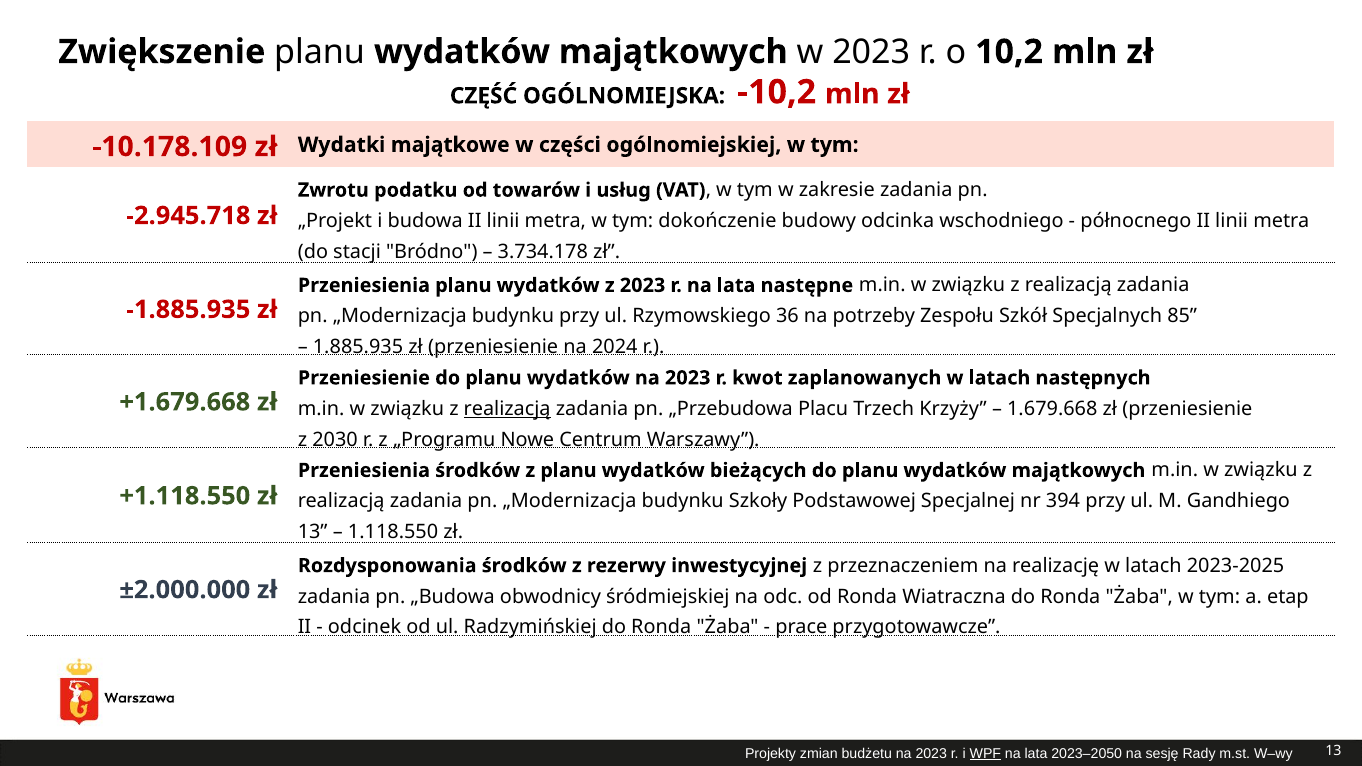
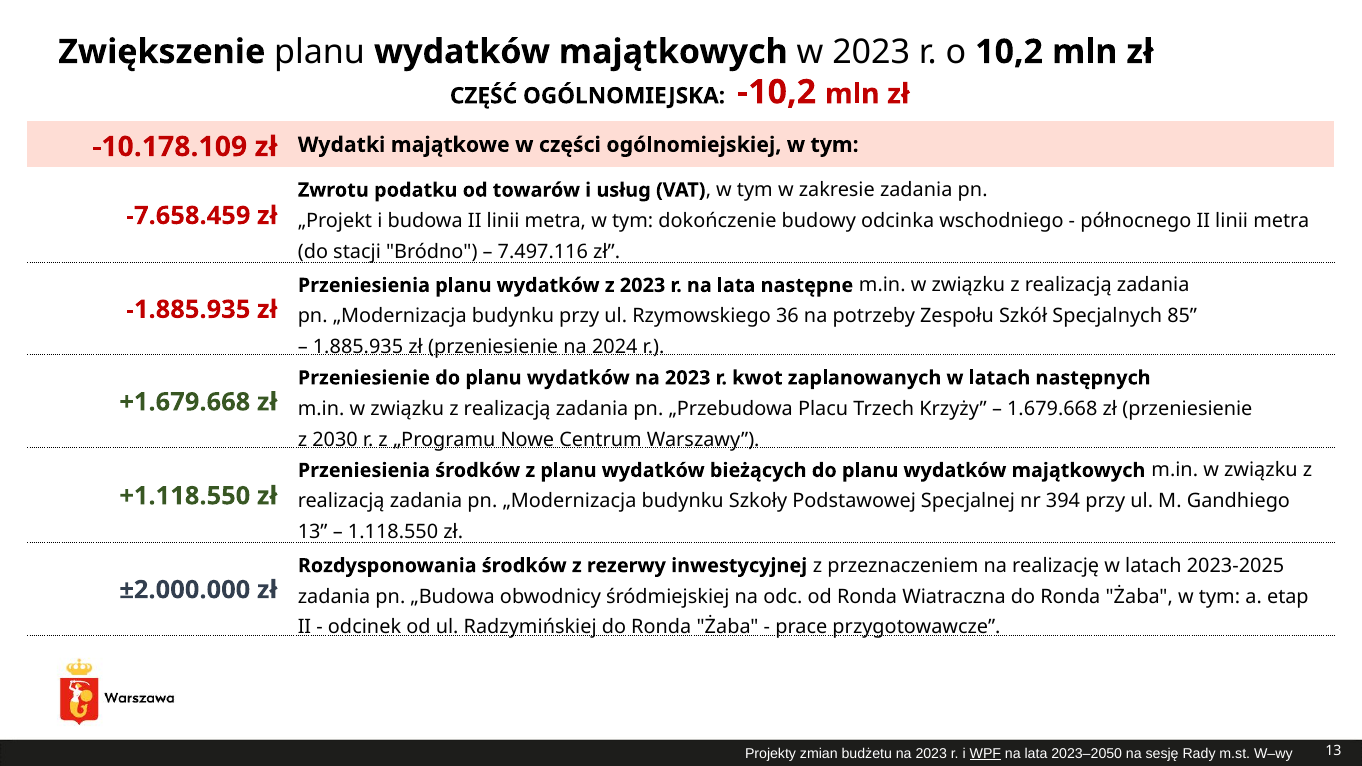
-2.945.718: -2.945.718 -> -7.658.459 (188, 216)
3.734.178: 3.734.178 -> 7.497.116 (543, 252)
realizacją underline: present -> none (507, 409)
